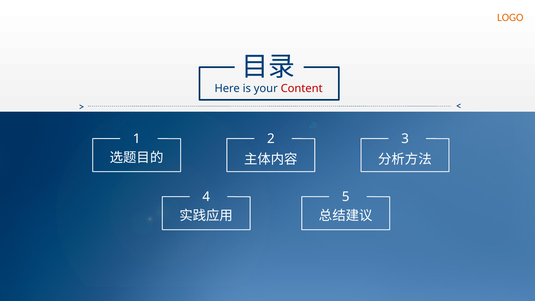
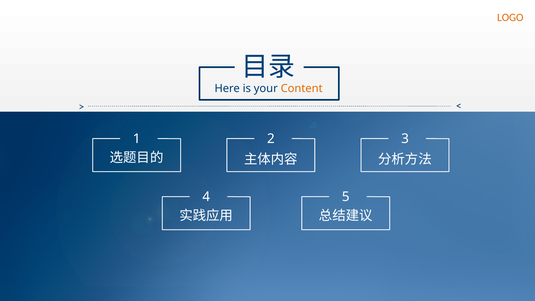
Content colour: red -> orange (302, 88)
